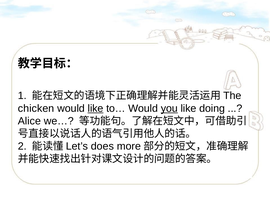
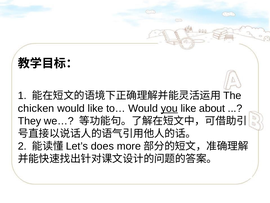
like underline: present -> none (96, 108)
doing: doing -> about (212, 108)
Alice: Alice -> They (29, 121)
